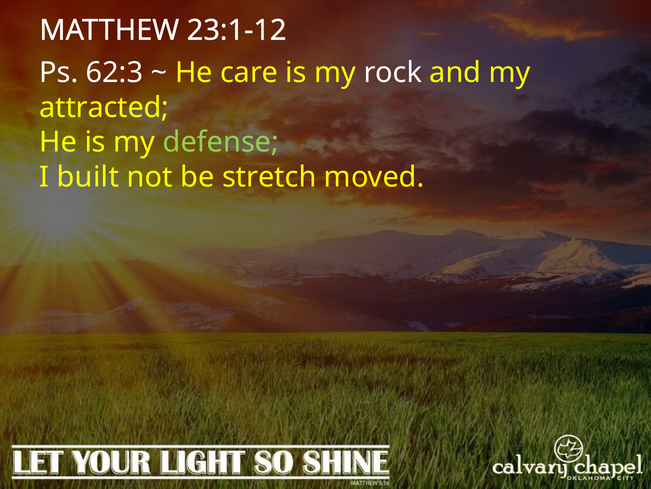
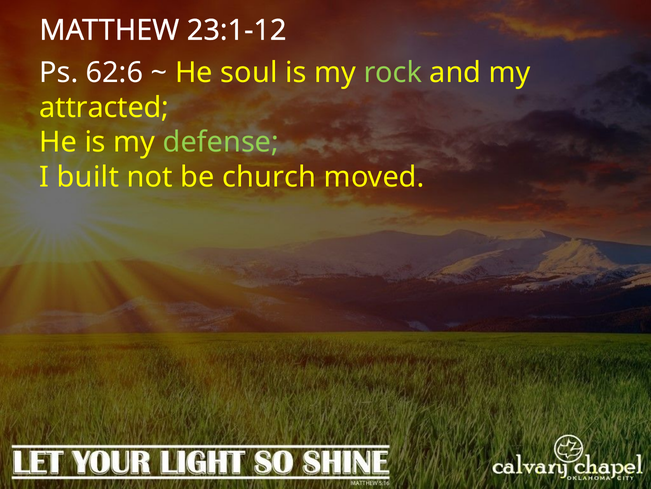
62:3: 62:3 -> 62:6 (115, 73)
care: care -> soul (249, 73)
rock colour: white -> light green (393, 73)
stretch: stretch -> church (269, 177)
